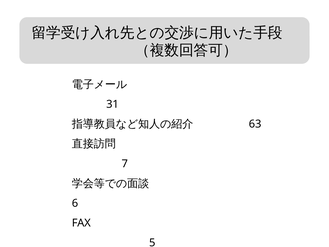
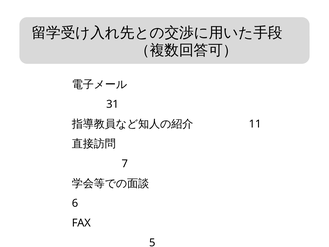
63: 63 -> 11 (255, 124)
